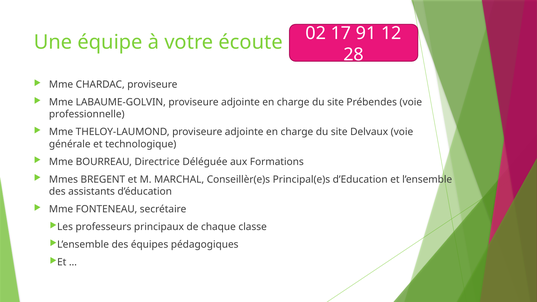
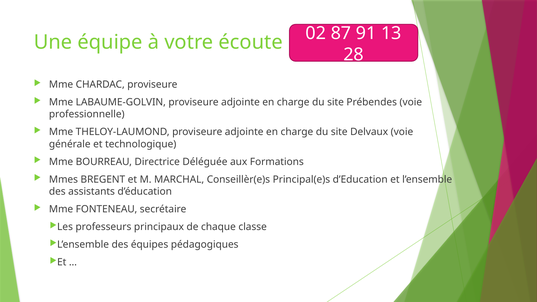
17: 17 -> 87 (341, 33)
12: 12 -> 13 (391, 33)
